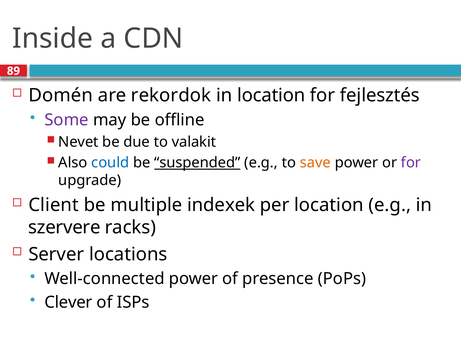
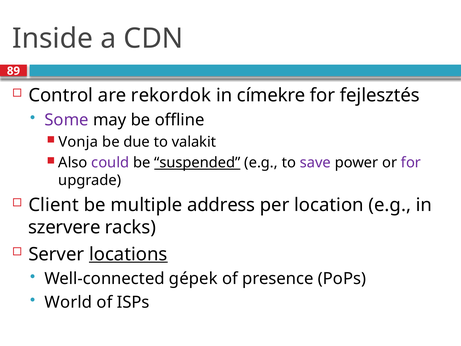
Domén: Domén -> Control (61, 95)
in location: location -> címekre (271, 95)
Nevet: Nevet -> Vonja (78, 142)
could colour: blue -> purple (110, 163)
save colour: orange -> purple (315, 163)
indexek: indexek -> address (221, 205)
locations underline: none -> present (128, 254)
Well-connected power: power -> gépek (193, 279)
Clever: Clever -> World (68, 302)
